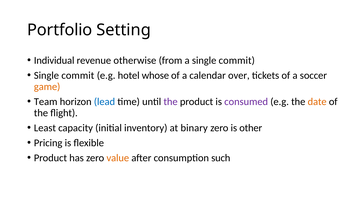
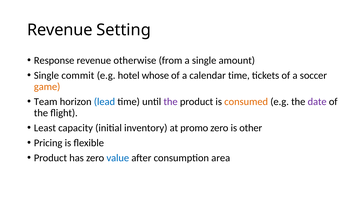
Portfolio: Portfolio -> Revenue (60, 30)
Individual: Individual -> Response (54, 60)
a single commit: commit -> amount (237, 60)
calendar over: over -> time (239, 75)
consumed colour: purple -> orange (246, 102)
date colour: orange -> purple (317, 102)
binary: binary -> promo (194, 128)
value colour: orange -> blue (118, 158)
such: such -> area (221, 158)
